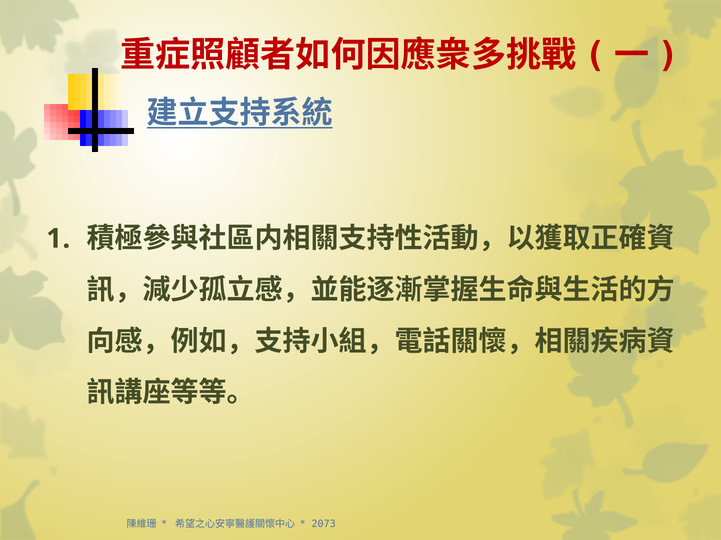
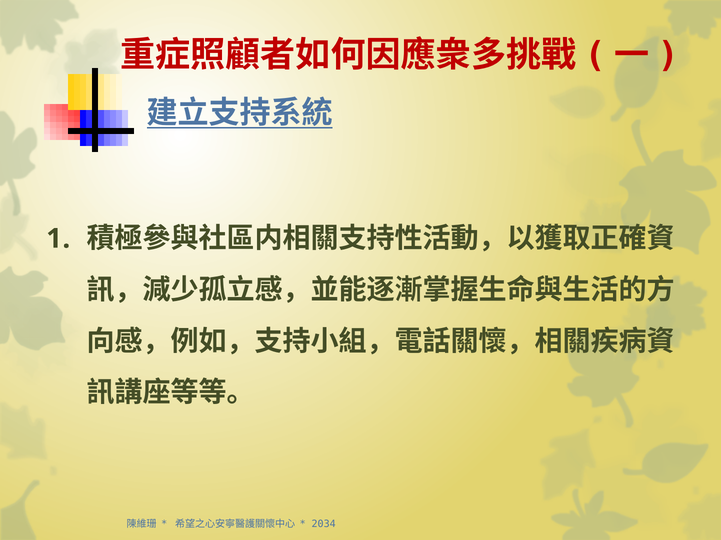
2073: 2073 -> 2034 (324, 525)
